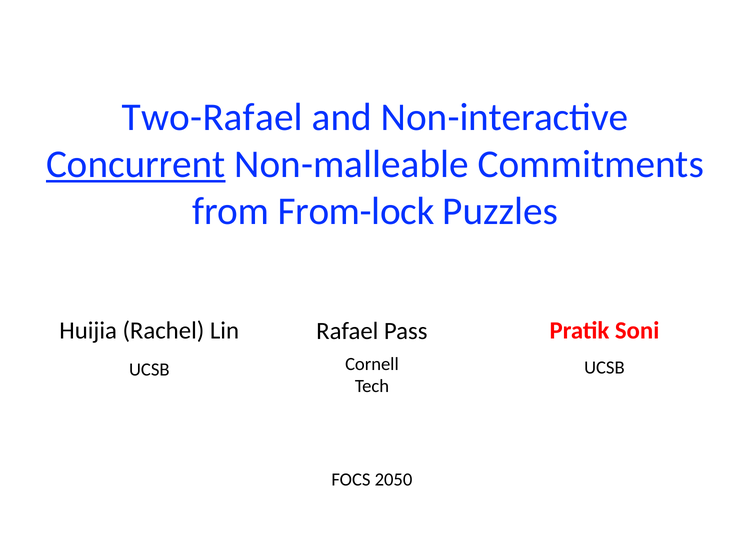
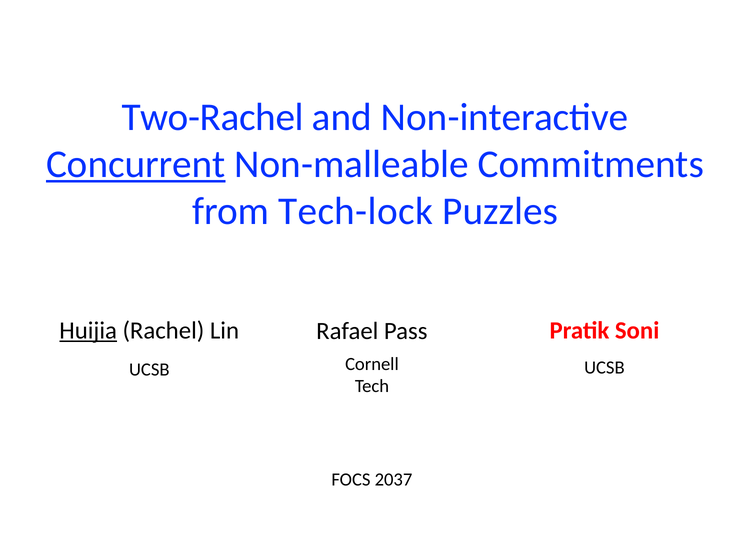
Two-Rafael: Two-Rafael -> Two-Rachel (213, 117)
From-lock: From-lock -> Tech-lock (356, 211)
Huijia underline: none -> present (88, 331)
2050: 2050 -> 2037 (393, 479)
